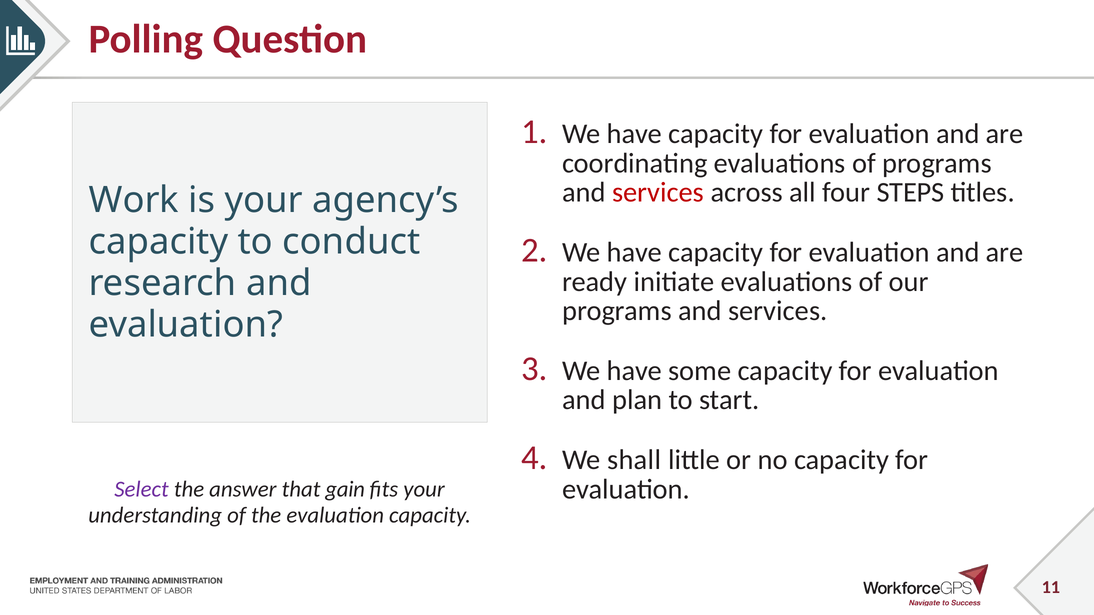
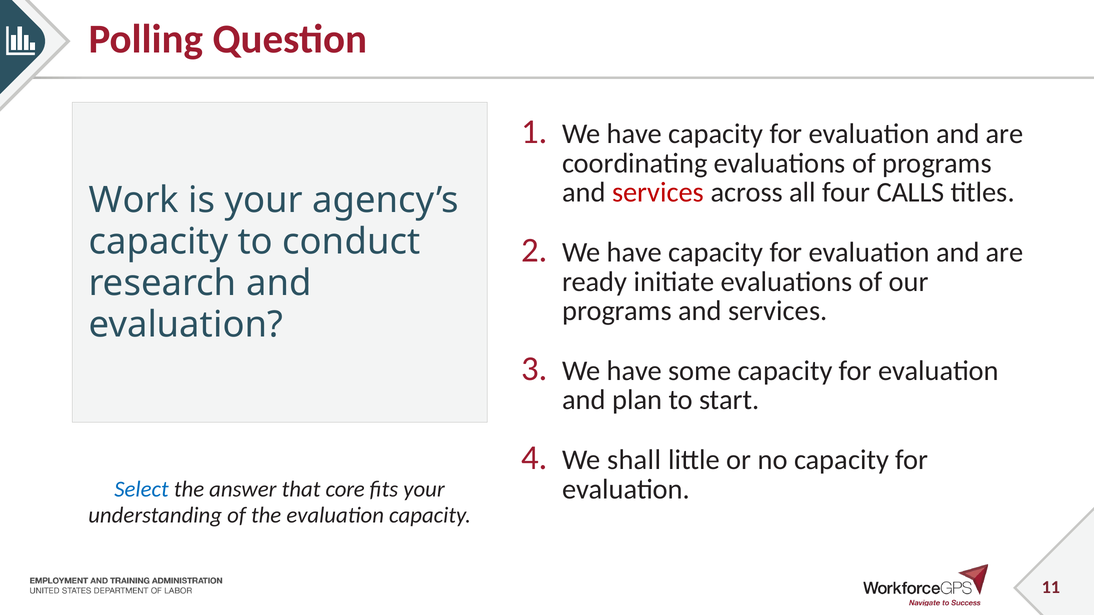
STEPS: STEPS -> CALLS (910, 193)
Select colour: purple -> blue (142, 490)
gain: gain -> core (345, 490)
